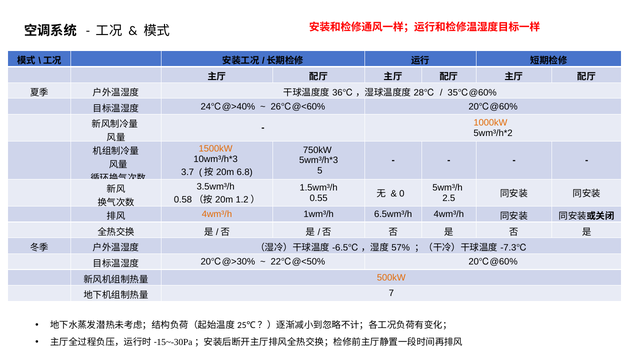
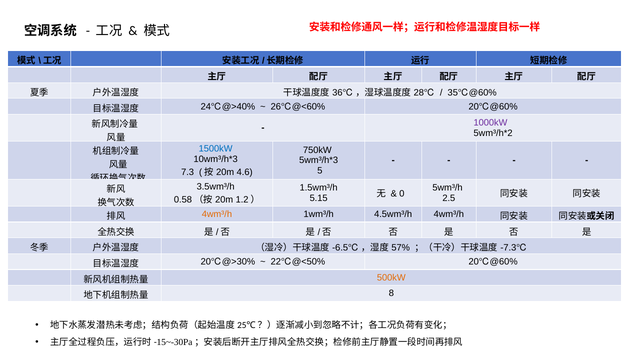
1000kW colour: orange -> purple (490, 123)
1500kW colour: orange -> blue (216, 149)
3.7: 3.7 -> 7.3 (188, 172)
6.8: 6.8 -> 4.6 (245, 172)
0.55: 0.55 -> 5.15 (319, 198)
6.5wm³/h: 6.5wm³/h -> 4.5wm³/h (393, 214)
7: 7 -> 8 (391, 293)
